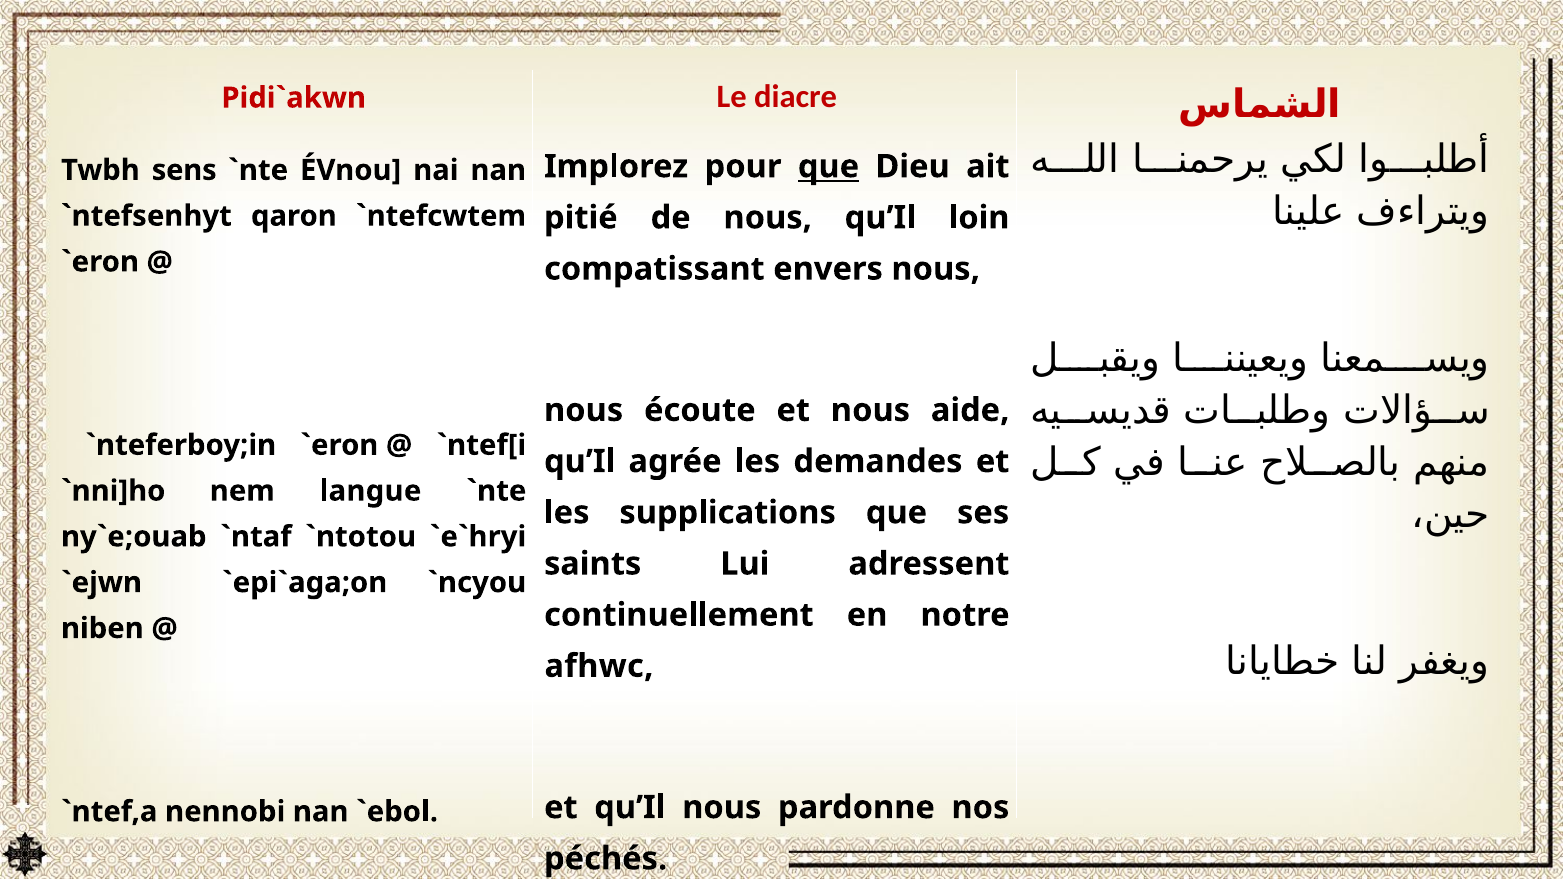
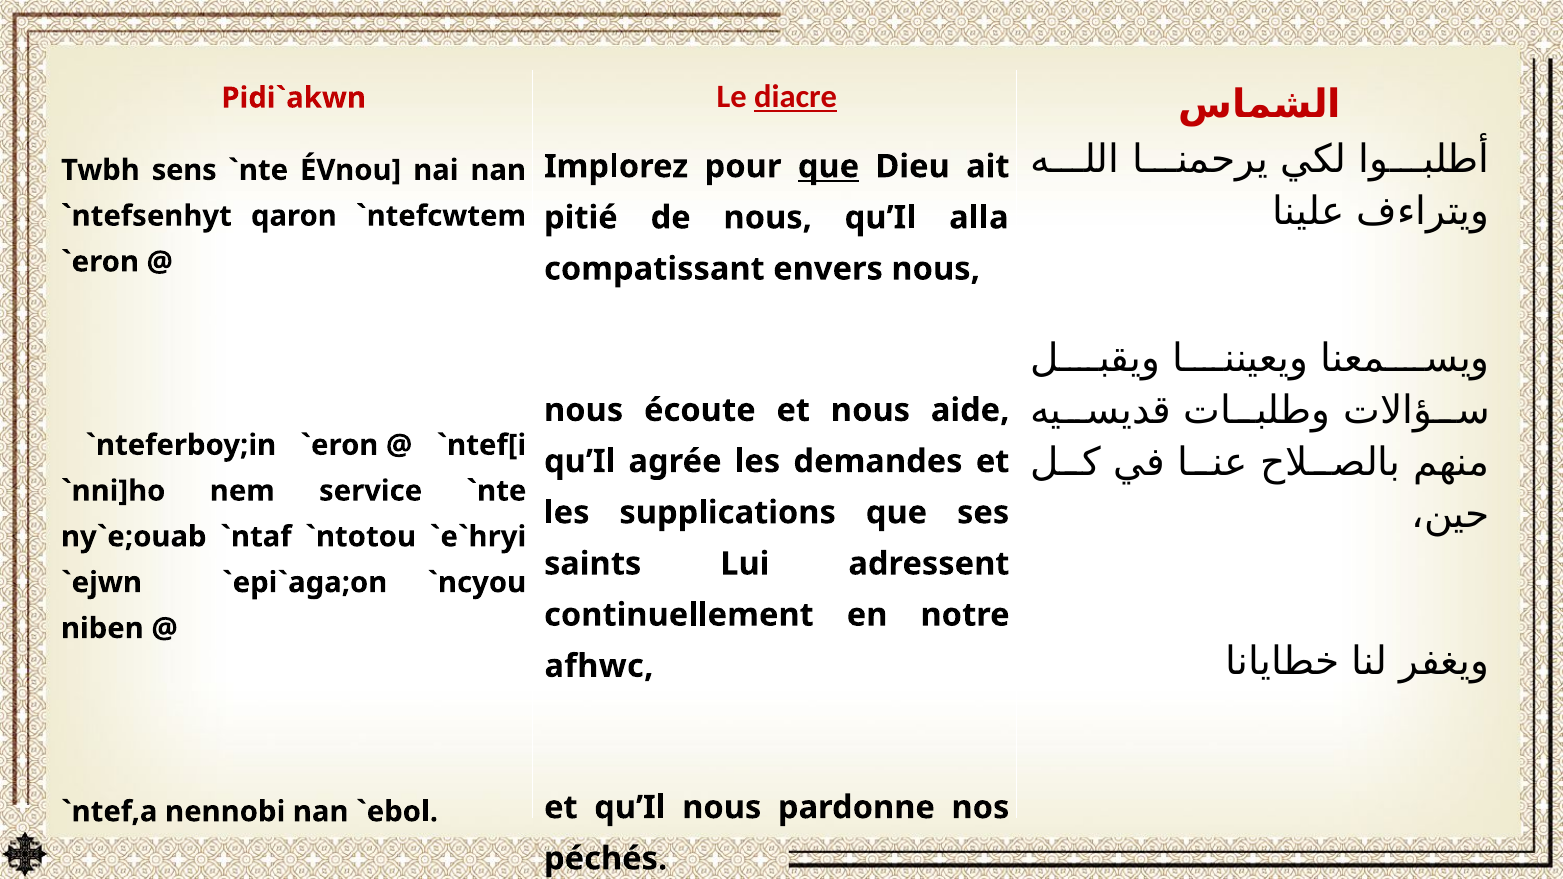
diacre underline: none -> present (796, 97)
loin: loin -> alla (979, 218)
langue: langue -> service (371, 491)
